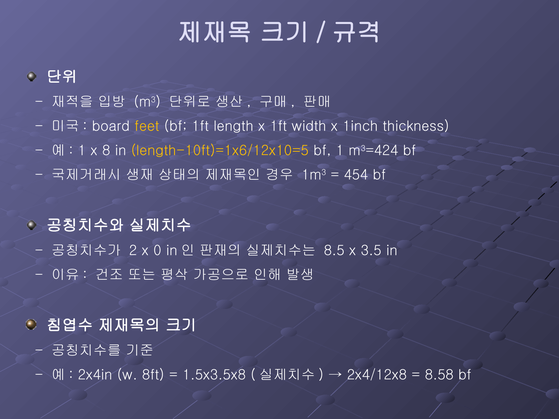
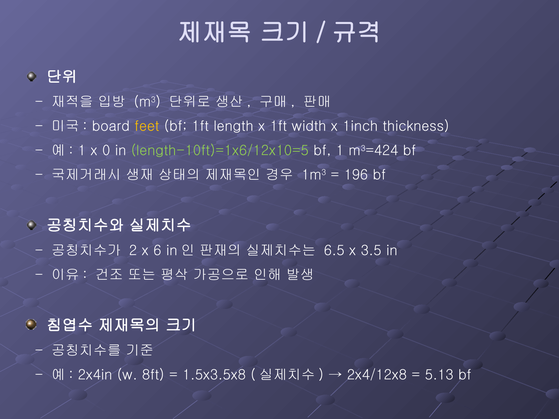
8: 8 -> 0 (106, 151)
length-10ft)=1x6/12x10=5 colour: yellow -> light green (220, 151)
454: 454 -> 196 (356, 175)
0: 0 -> 6 (157, 251)
8.5: 8.5 -> 6.5 (334, 251)
8.58: 8.58 -> 5.13 (439, 375)
